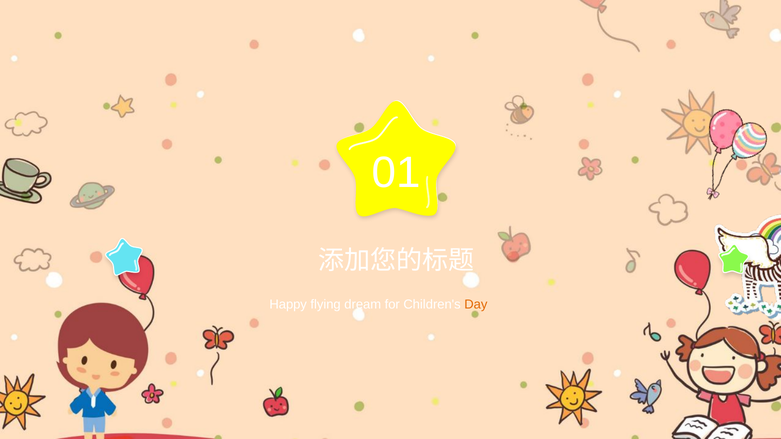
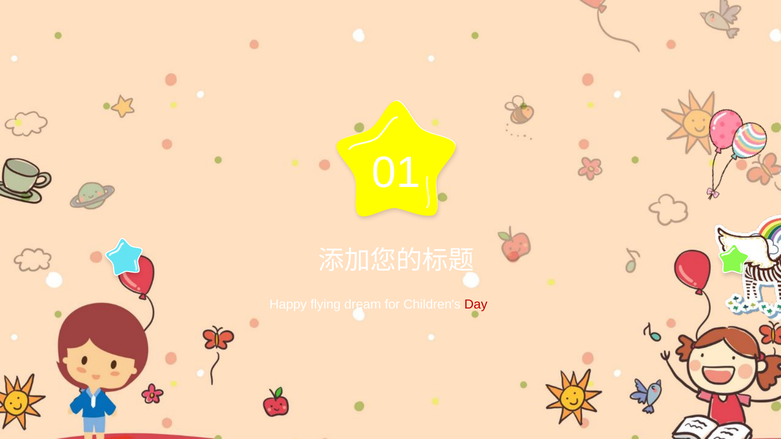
Day colour: orange -> red (476, 305)
